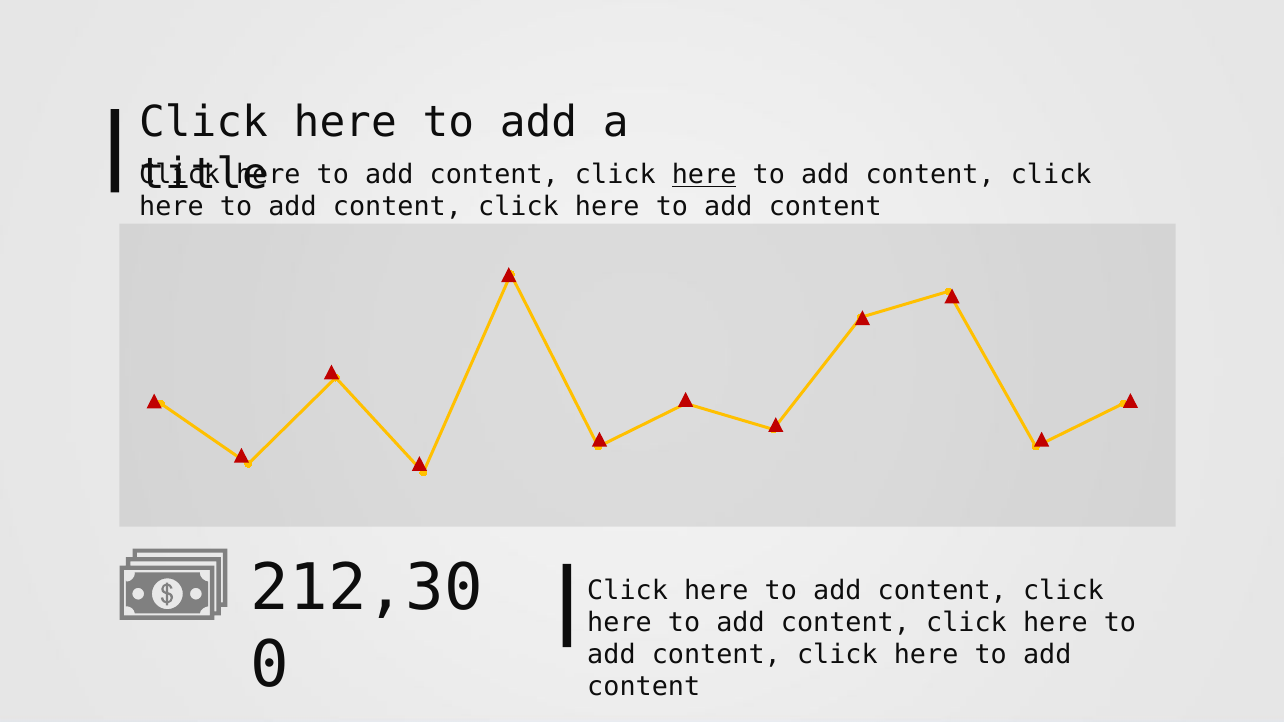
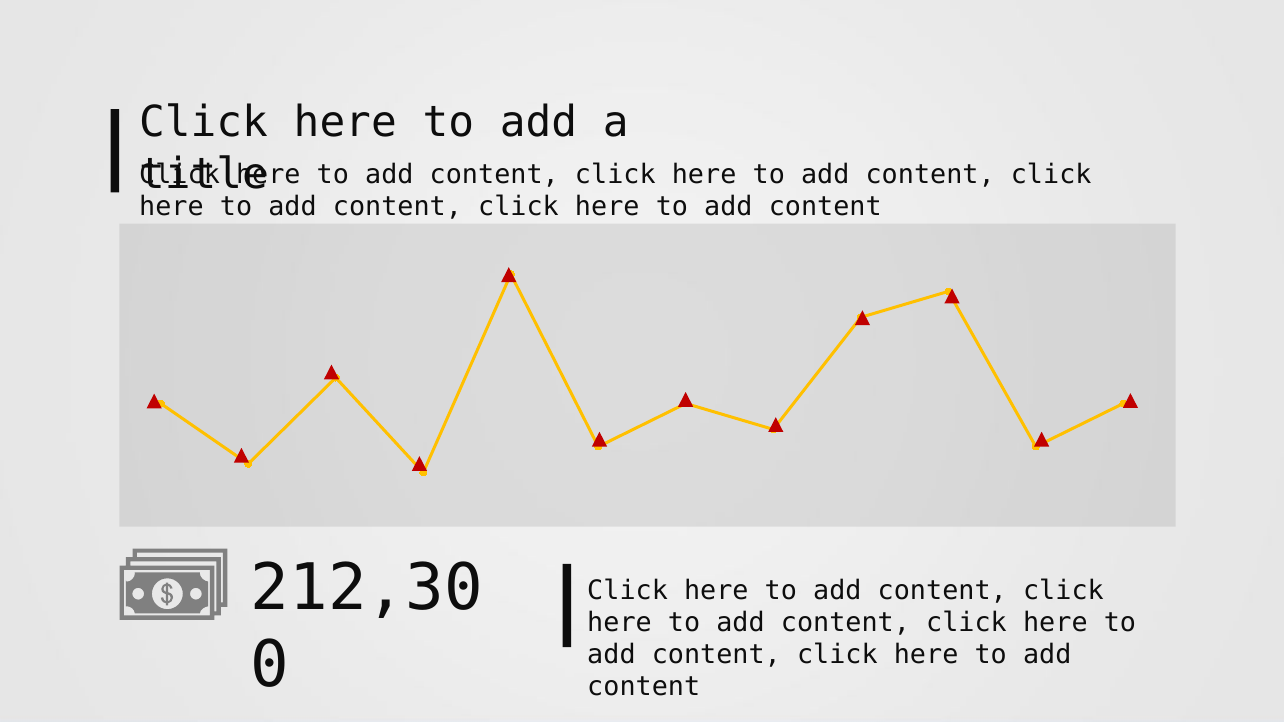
here underline: present -> none (704, 175)
